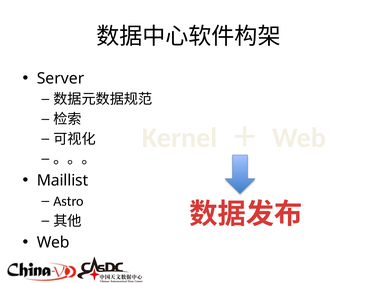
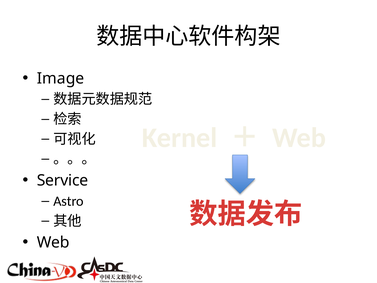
Server: Server -> Image (61, 78)
Maillist: Maillist -> Service (63, 180)
